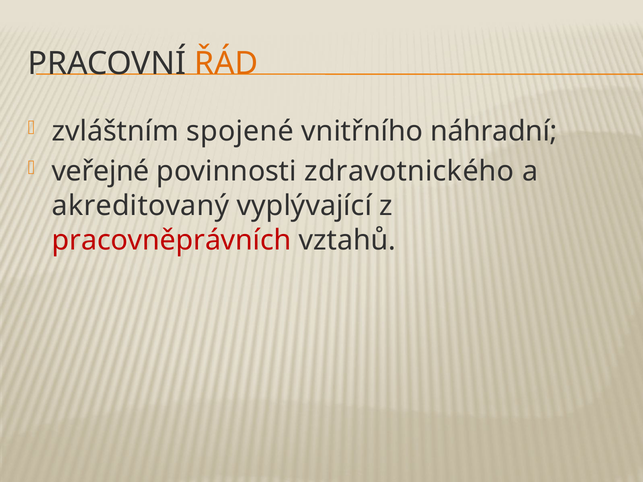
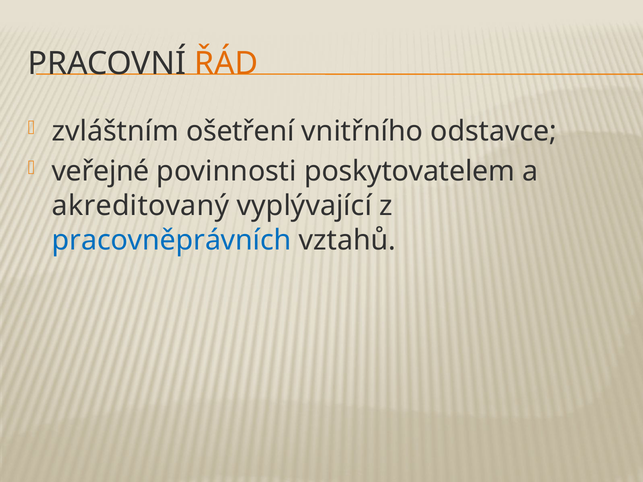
spojené: spojené -> ošetření (240, 132)
náhradní: náhradní -> odstavce (494, 132)
zdravotnického: zdravotnického -> poskytovatelem (410, 172)
pracovněprávních colour: red -> blue (172, 240)
